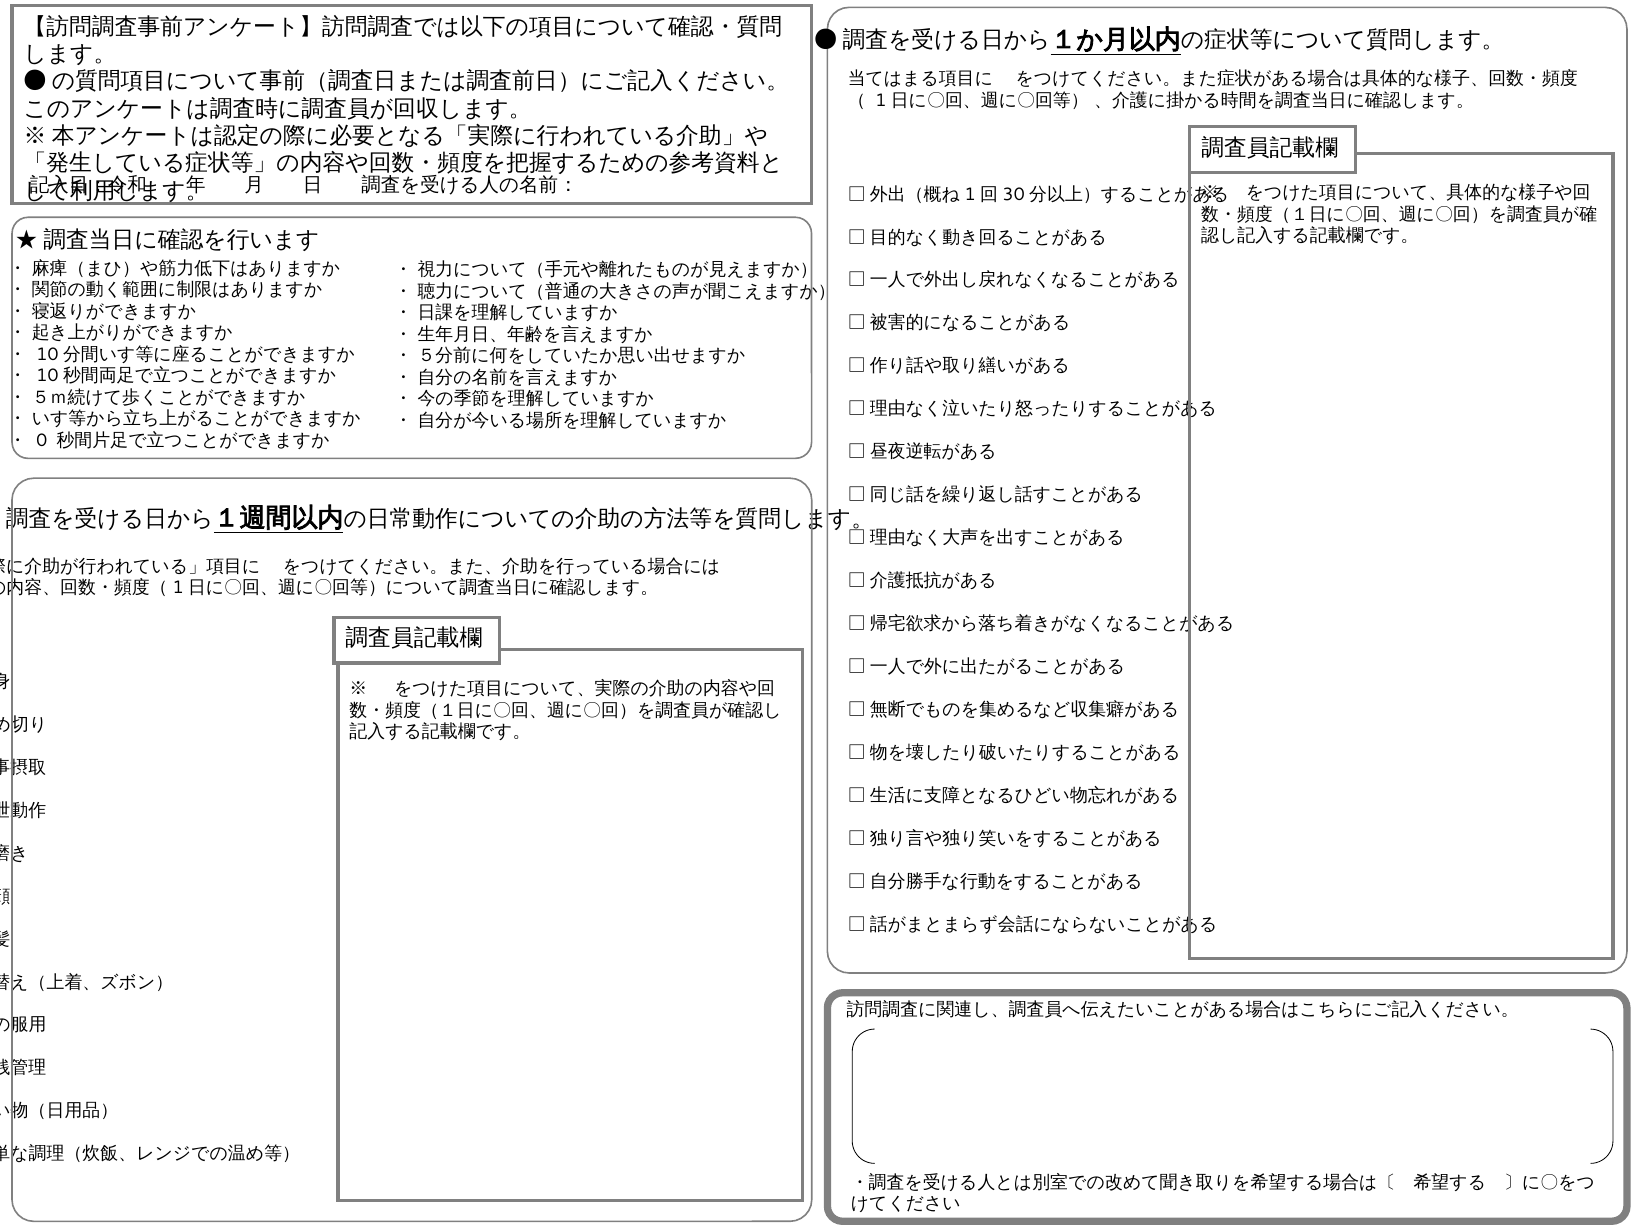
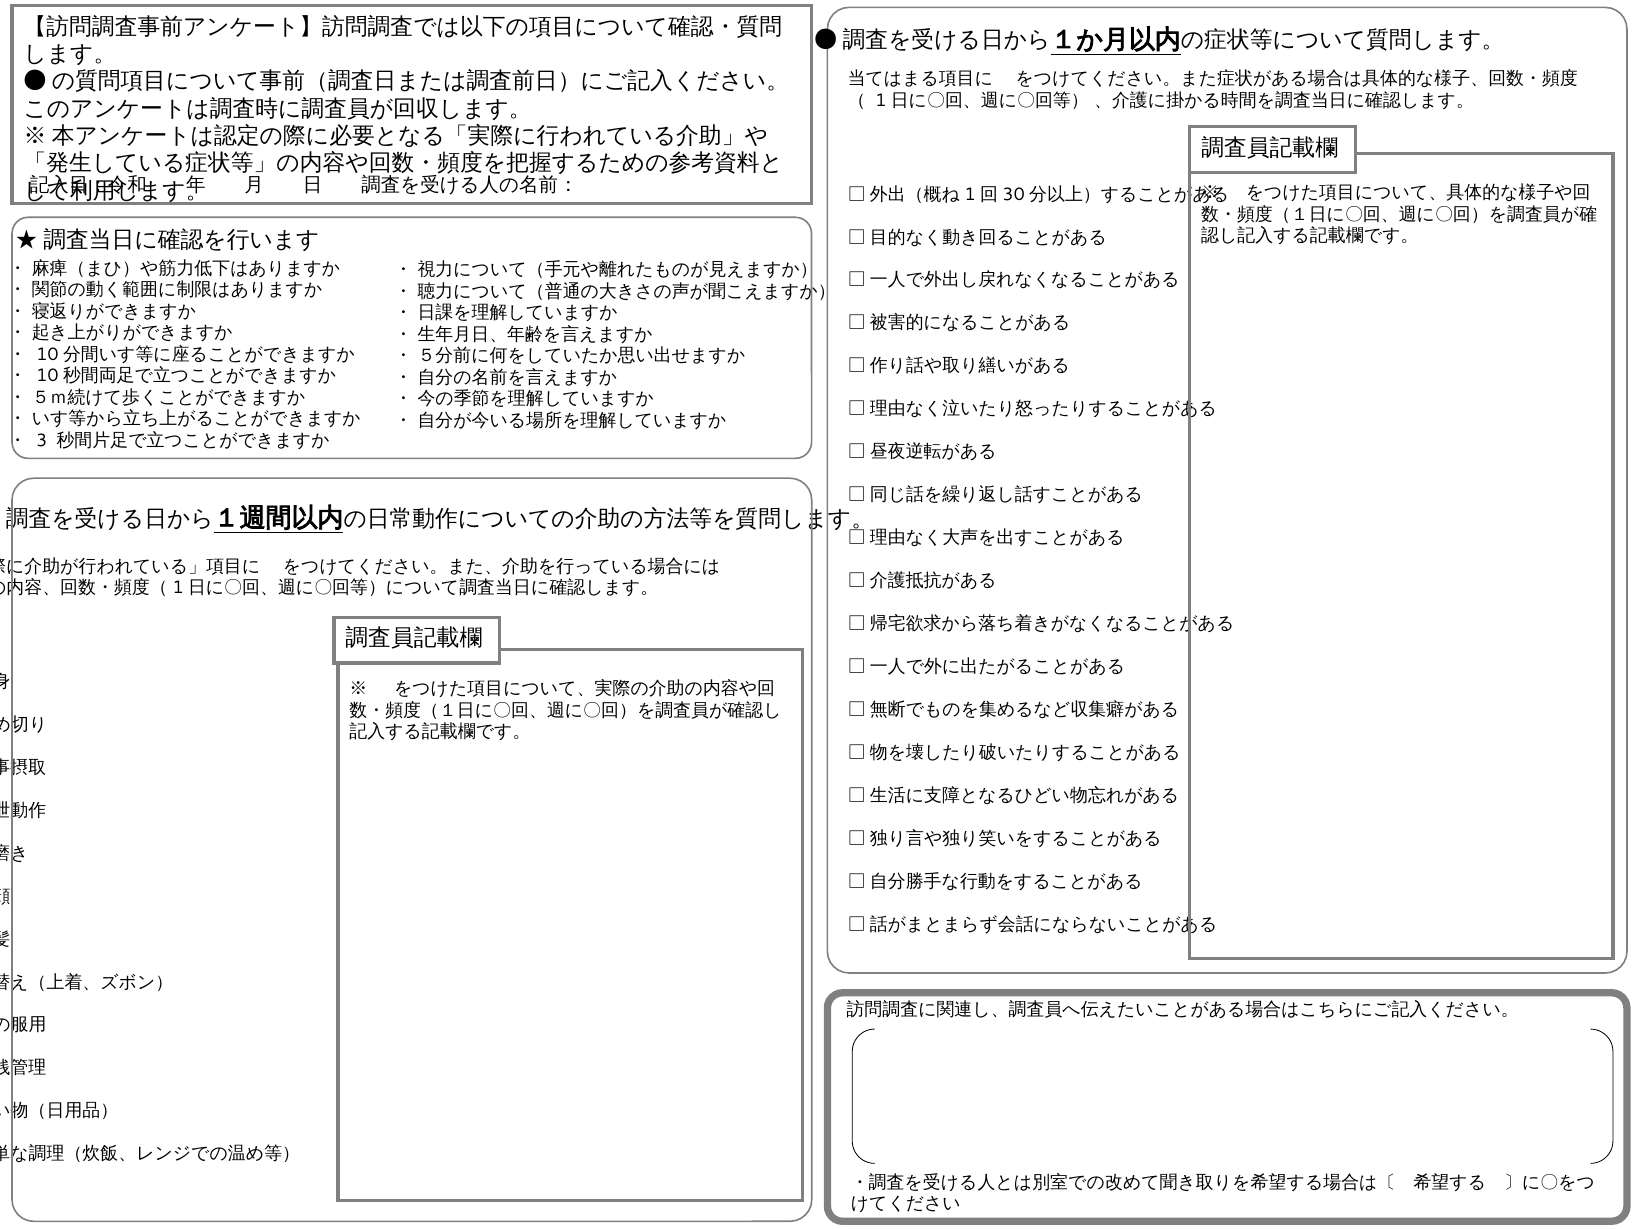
0: 0 -> 3 (42, 440)
